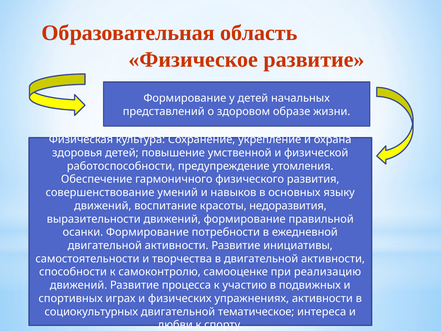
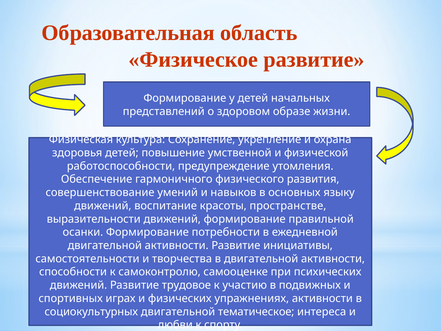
недоразвития: недоразвития -> пространстве (288, 206)
реализацию: реализацию -> психических (328, 272)
процесса: процесса -> трудовое (186, 285)
